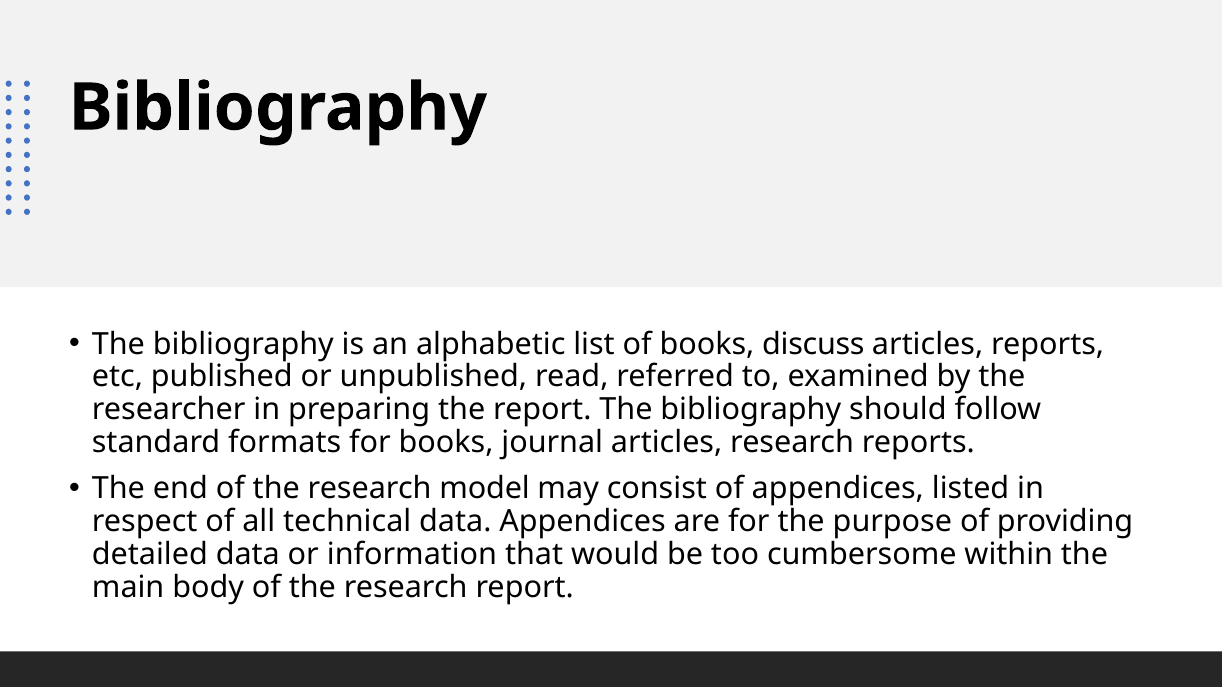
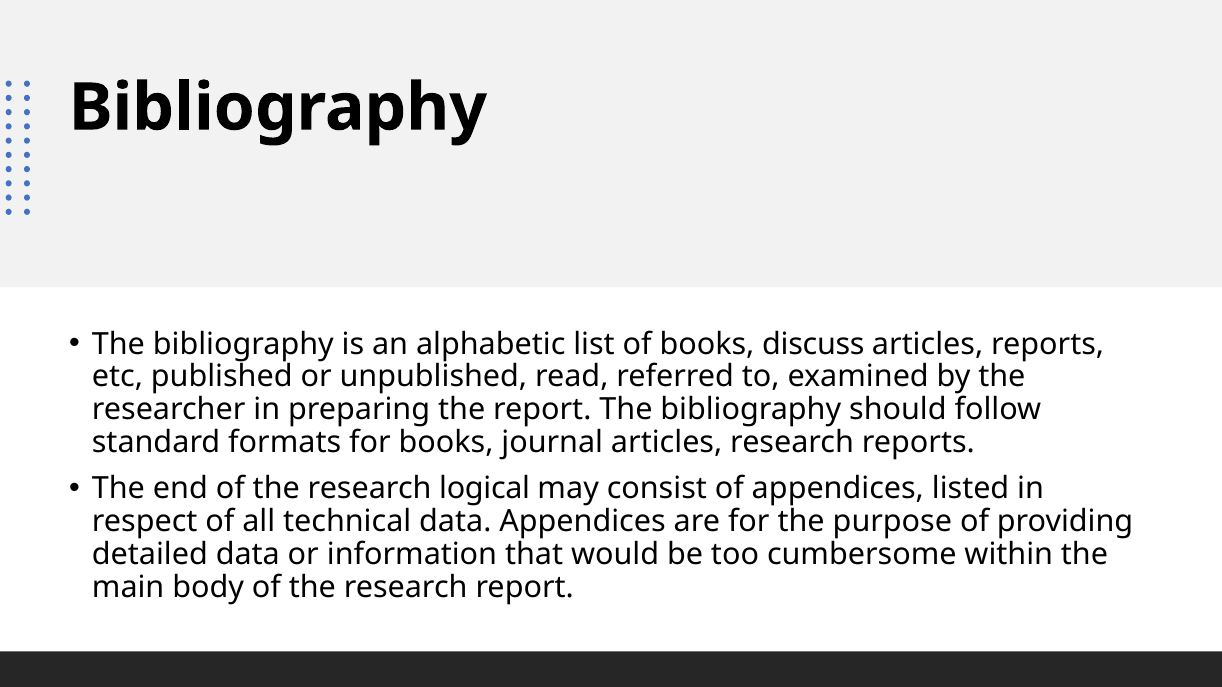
model: model -> logical (485, 489)
